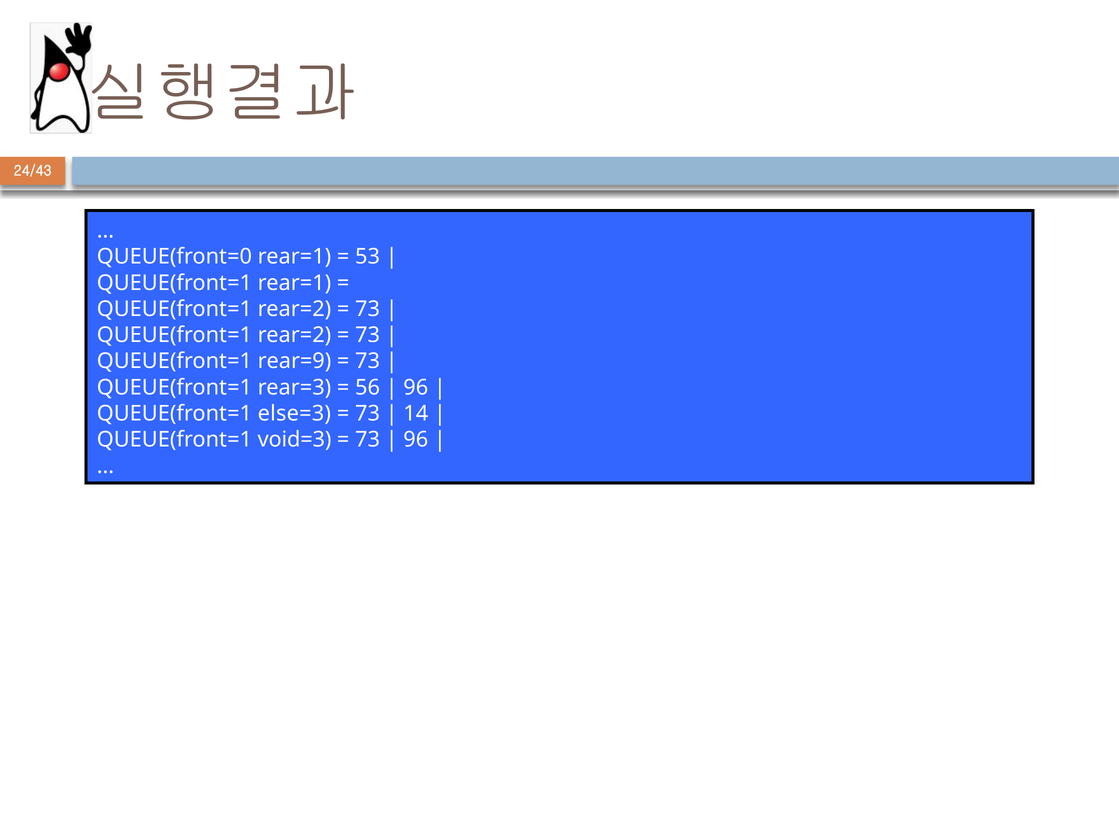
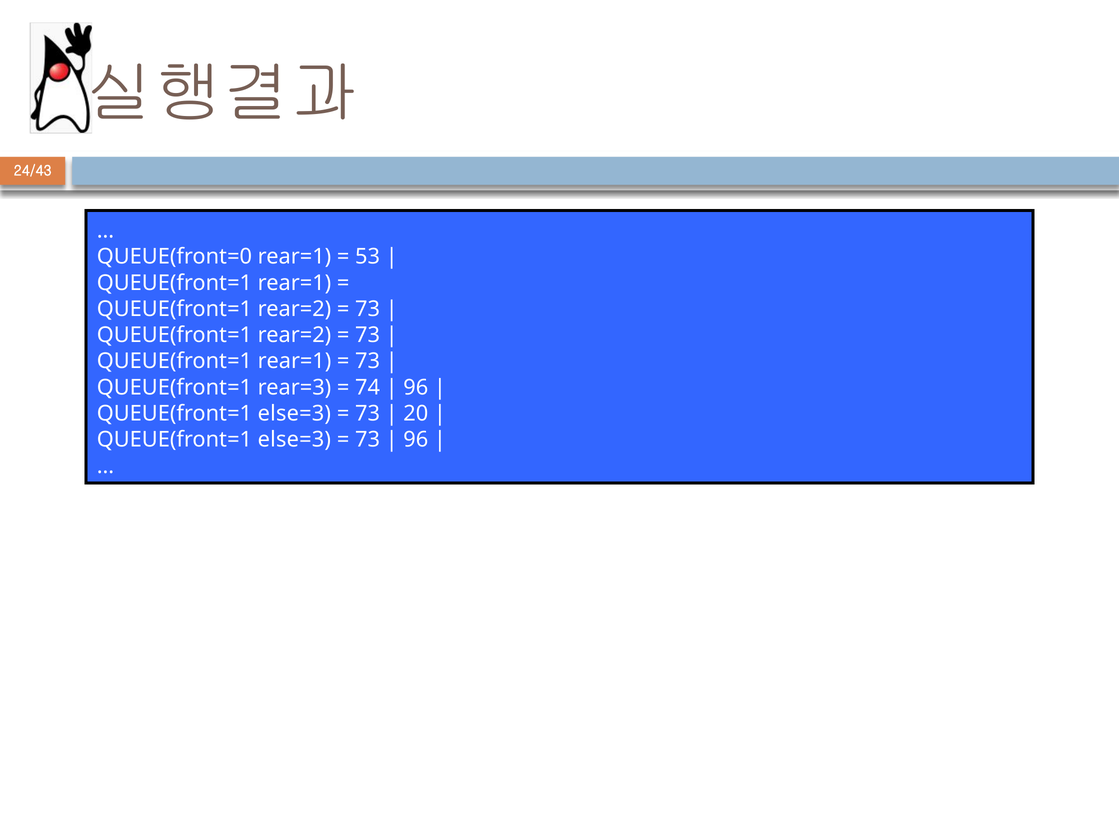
rear=9: rear=9 -> rear=1 (294, 361)
56: 56 -> 74 (368, 387)
14: 14 -> 20 (416, 413)
void=3: void=3 -> else=3 (294, 439)
